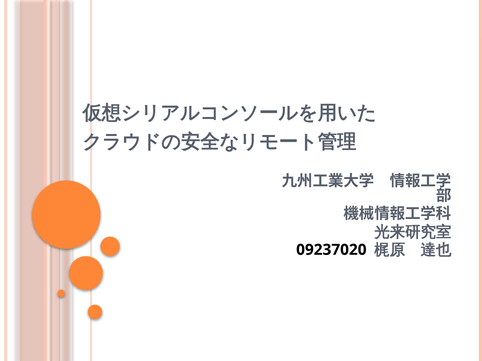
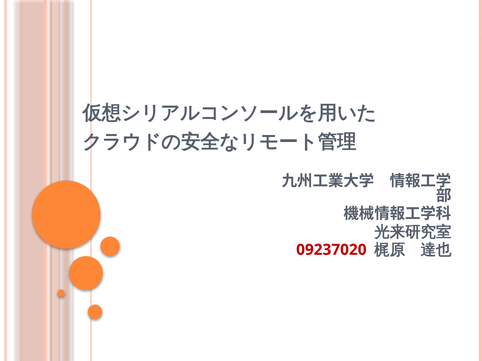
09237020 colour: black -> red (331, 250)
